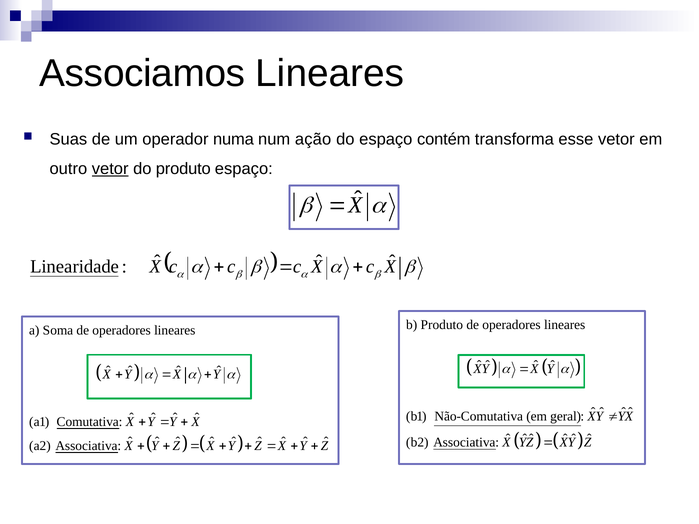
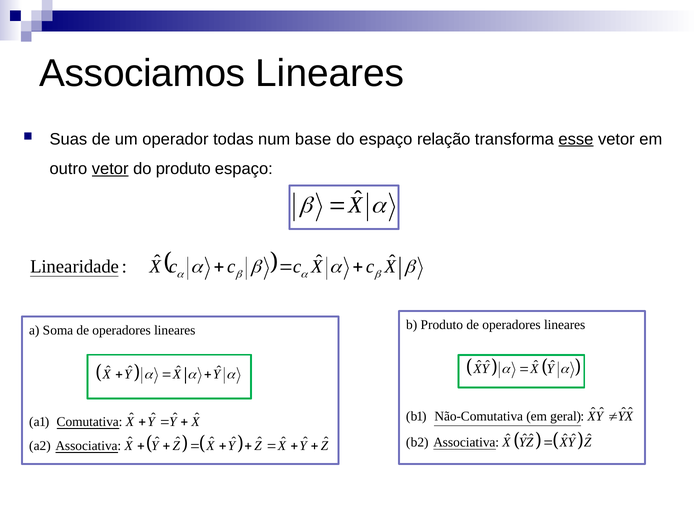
numa: numa -> todas (233, 139)
ação: ação -> base (313, 139)
contém: contém -> relação (444, 139)
esse underline: none -> present (576, 139)
